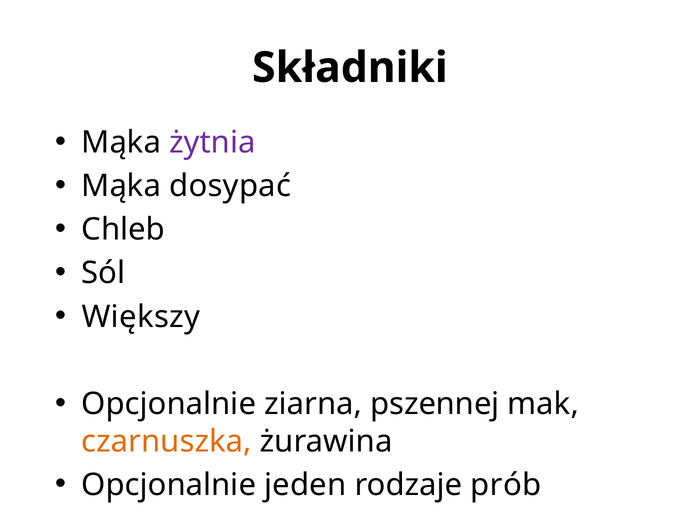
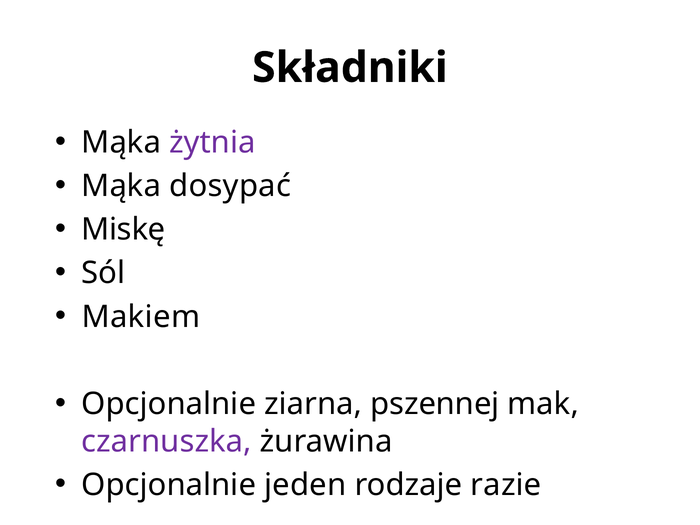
Chleb: Chleb -> Miskę (123, 230)
Większy: Większy -> Makiem (141, 317)
czarnuszka colour: orange -> purple (167, 441)
prób: prób -> razie (506, 485)
